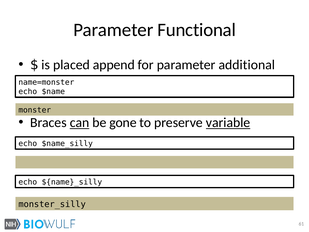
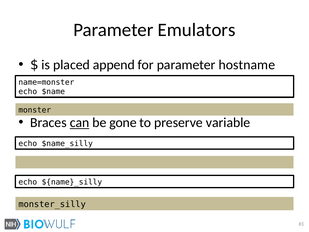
Functional: Functional -> Emulators (197, 30)
additional: additional -> hostname (247, 65)
variable underline: present -> none (228, 123)
